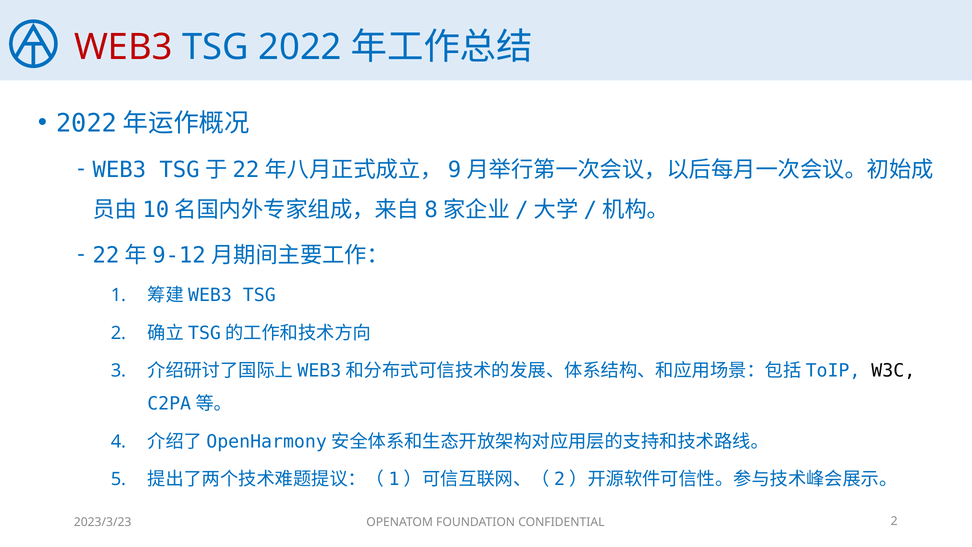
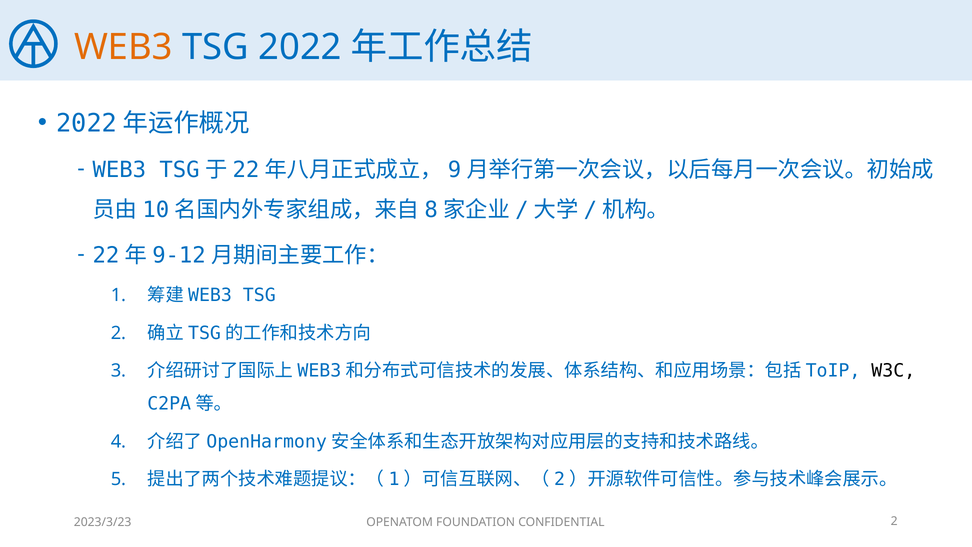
WEB3 colour: red -> orange (123, 47)
